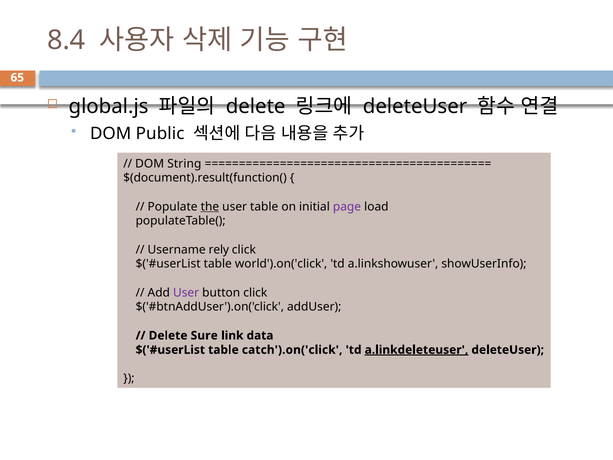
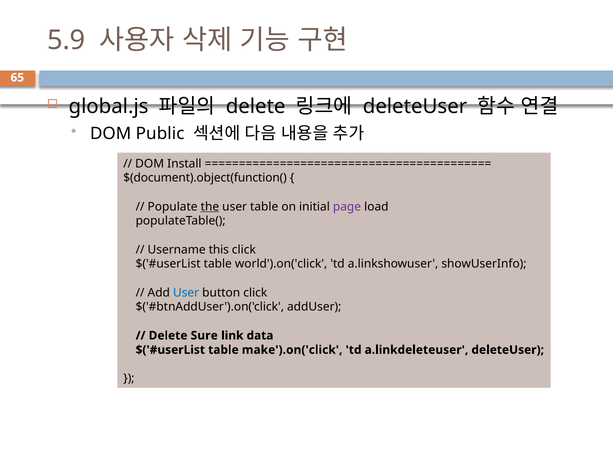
8.4: 8.4 -> 5.9 (66, 40)
String: String -> Install (184, 164)
$(document).result(function(: $(document).result(function( -> $(document).object(function( (205, 178)
rely: rely -> this (219, 249)
User colour: purple -> blue (186, 292)
catch').on('click: catch').on('click -> make').on('click (292, 350)
a.linkdeleteuser underline: present -> none (416, 350)
